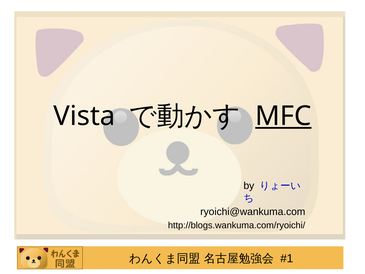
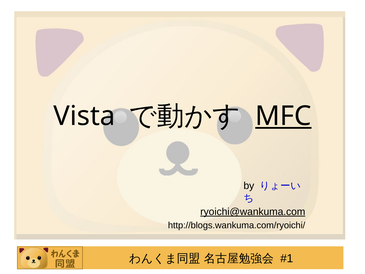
ryoichi@wankuma.com underline: none -> present (253, 212)
